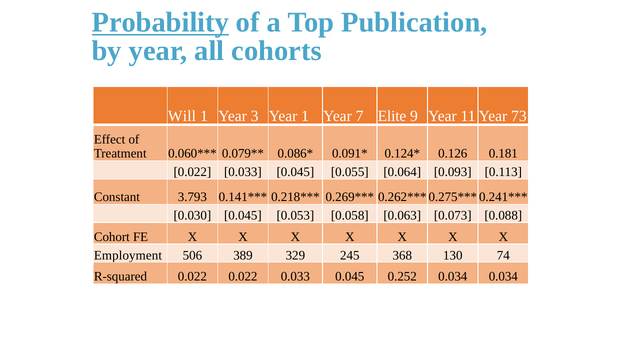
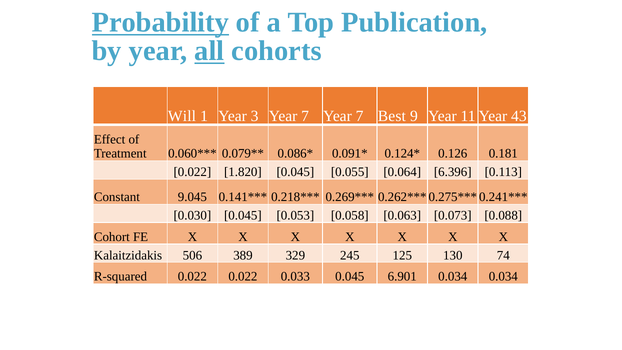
all underline: none -> present (209, 51)
3 Year 1: 1 -> 7 (305, 116)
Elite: Elite -> Best (392, 116)
73: 73 -> 43 (519, 116)
0.033: 0.033 -> 1.820 (243, 172)
0.093: 0.093 -> 6.396 (453, 172)
3.793: 3.793 -> 9.045 (192, 197)
Employment: Employment -> Kalaitzidakis (128, 255)
368: 368 -> 125 (402, 255)
0.252: 0.252 -> 6.901 (402, 277)
